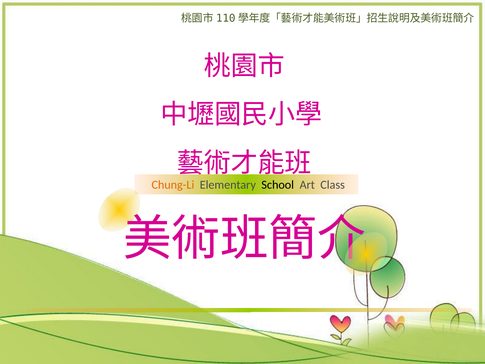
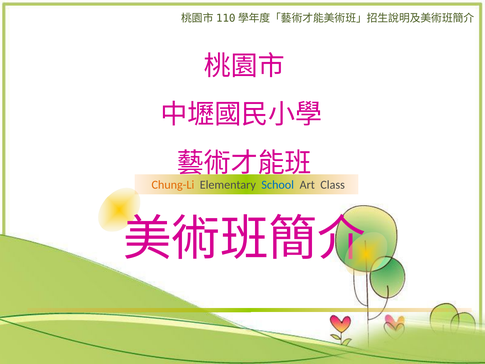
School colour: black -> blue (278, 185)
